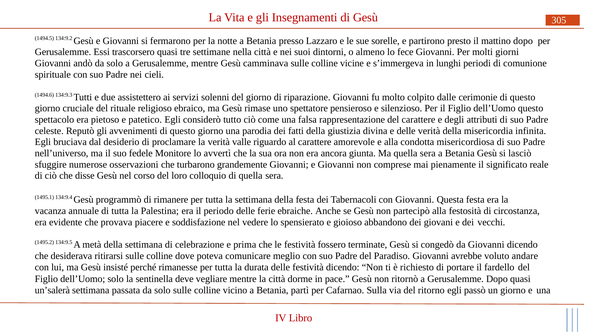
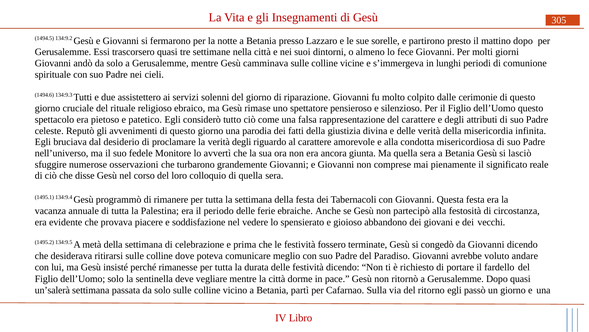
verità valle: valle -> degli (242, 142)
